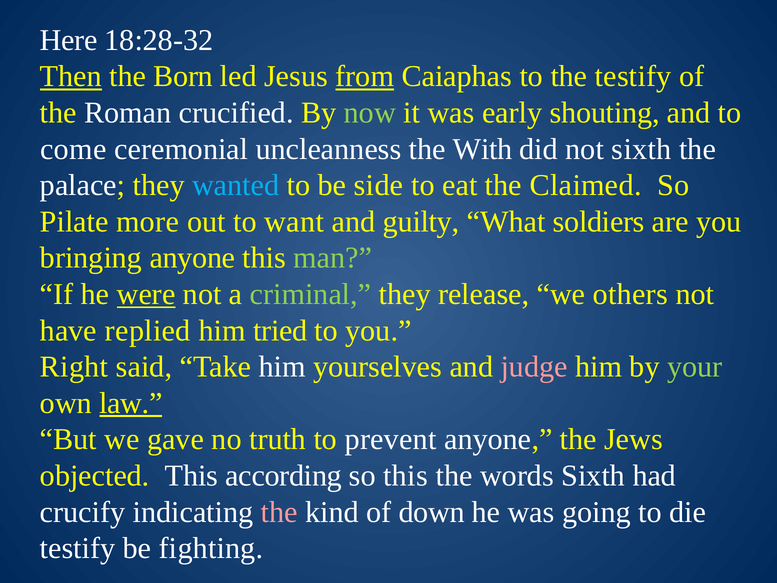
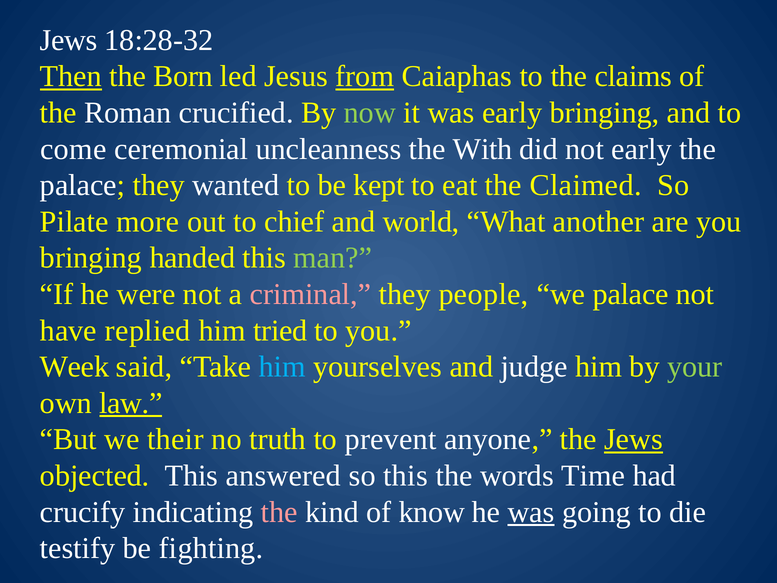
Here: Here -> Jews (69, 40)
the testify: testify -> claims (633, 76)
early shouting: shouting -> bringing (605, 113)
not sixth: sixth -> early (642, 149)
wanted colour: light blue -> white (236, 185)
side: side -> kept (379, 185)
want: want -> chief (294, 222)
guilty: guilty -> world (421, 222)
soldiers: soldiers -> another (599, 222)
bringing anyone: anyone -> handed (192, 258)
were underline: present -> none (146, 294)
criminal colour: light green -> pink (311, 294)
release: release -> people (484, 294)
we others: others -> palace (631, 294)
Right: Right -> Week (74, 367)
him colour: white -> light blue (282, 367)
judge colour: pink -> white (534, 367)
gave: gave -> their (175, 439)
Jews underline: none -> present (634, 439)
according: according -> answered (283, 476)
words Sixth: Sixth -> Time (593, 476)
down: down -> know (432, 512)
was underline: none -> present (531, 512)
